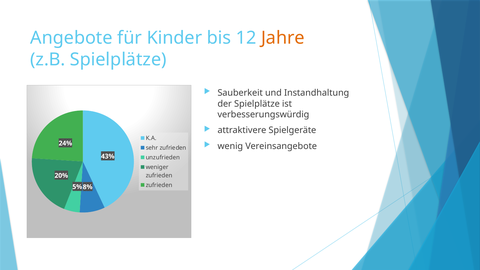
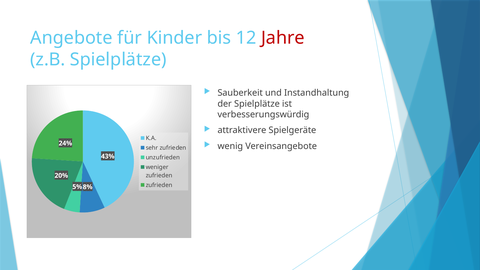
Jahre colour: orange -> red (283, 38)
